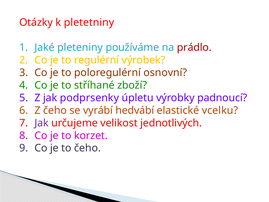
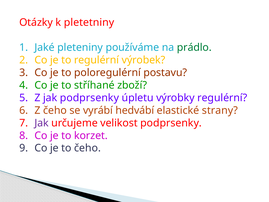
prádlo colour: red -> green (194, 47)
osnovní: osnovní -> postavu (165, 73)
výrobky padnoucí: padnoucí -> regulérní (222, 98)
vcelku: vcelku -> strany (220, 110)
velikost jednotlivých: jednotlivých -> podprsenky (171, 123)
